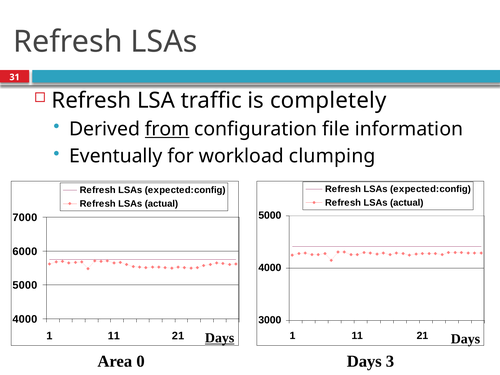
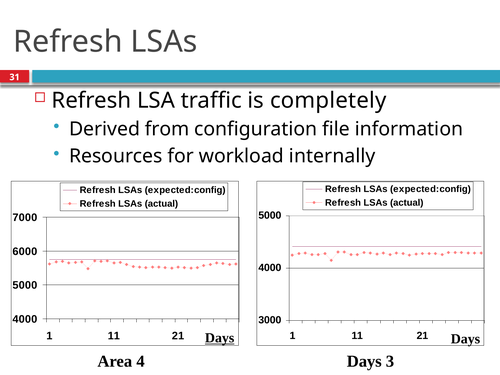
from underline: present -> none (167, 129)
Eventually: Eventually -> Resources (116, 156)
clumping: clumping -> internally (332, 156)
0: 0 -> 4 (141, 361)
